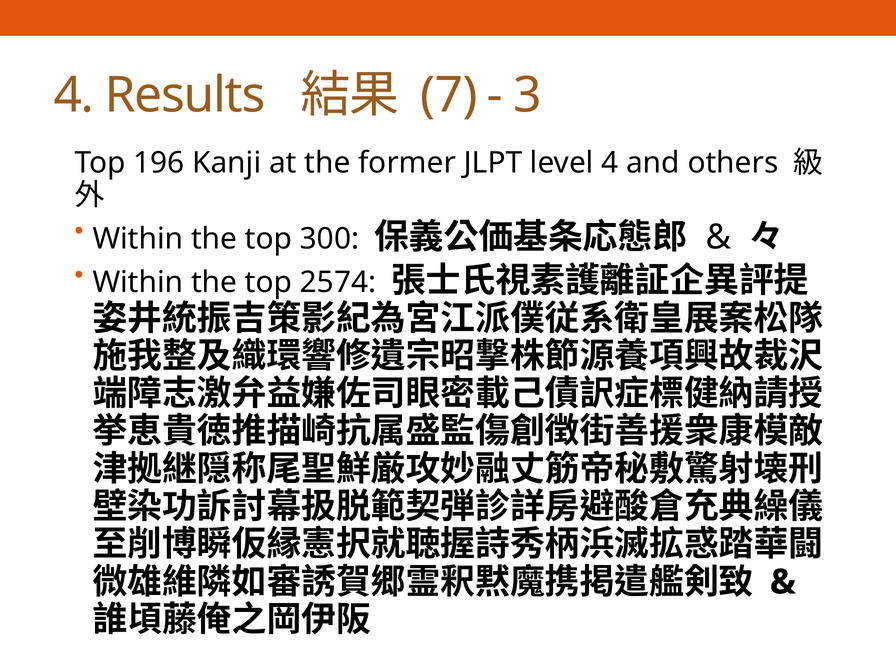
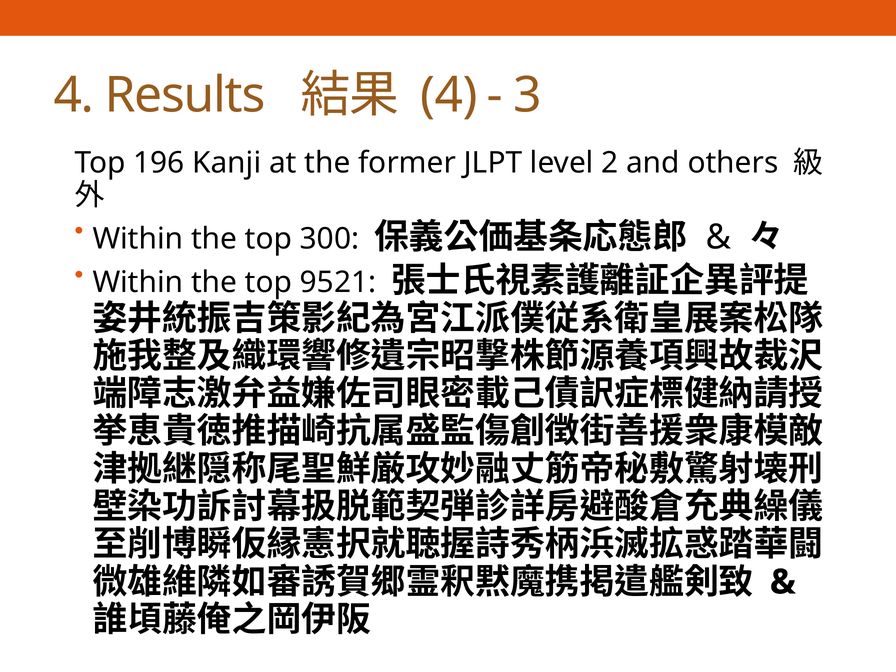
7: 7 -> 4 (449, 95)
level 4: 4 -> 2 (610, 163)
2574: 2574 -> 9521 (338, 283)
